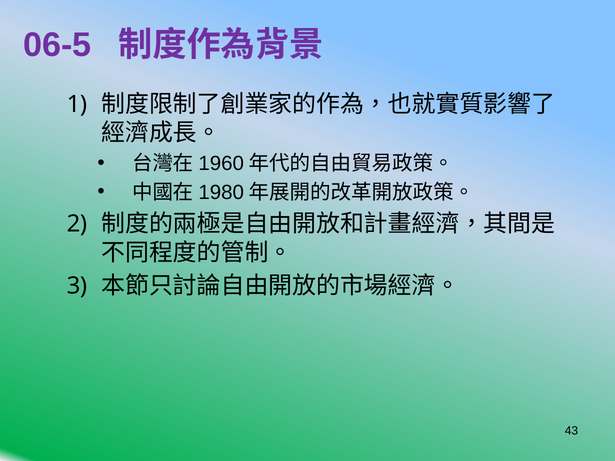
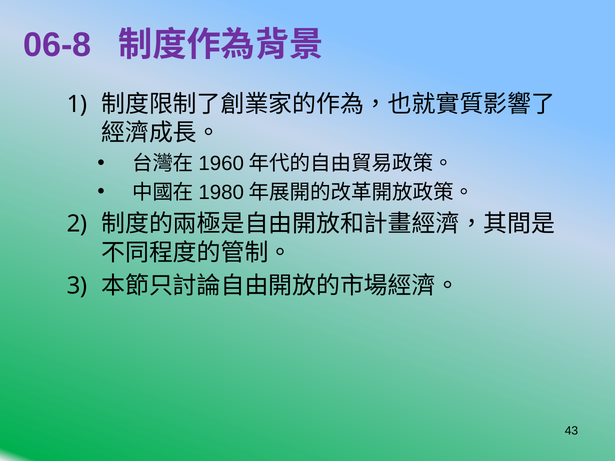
06-5: 06-5 -> 06-8 (57, 45)
